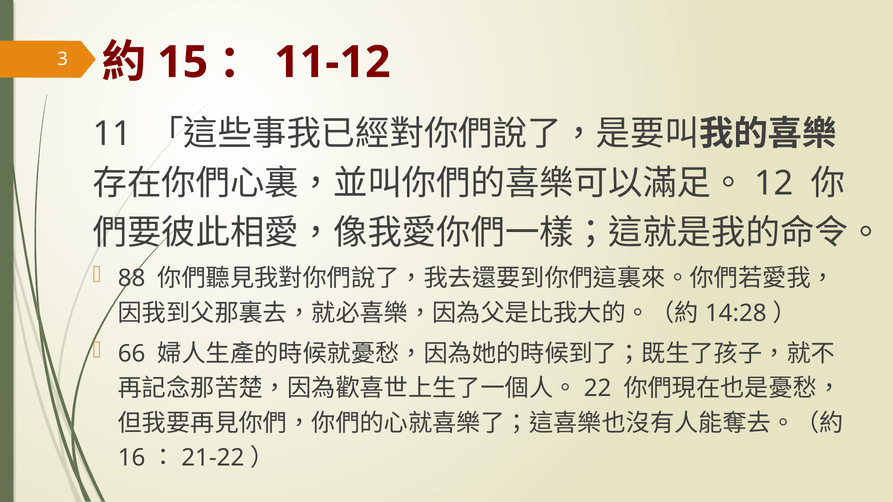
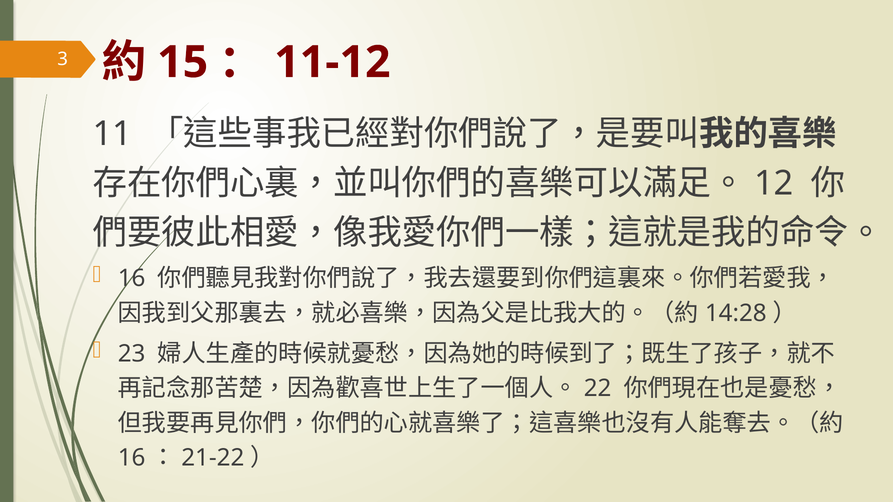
88: 88 -> 16 (132, 279)
66: 66 -> 23 (132, 354)
